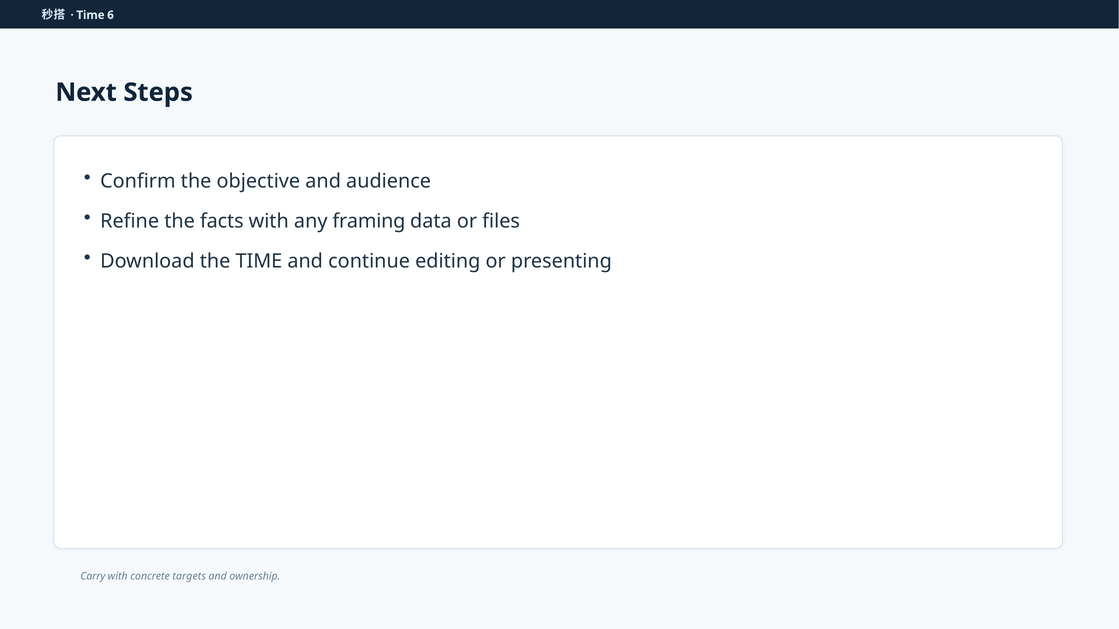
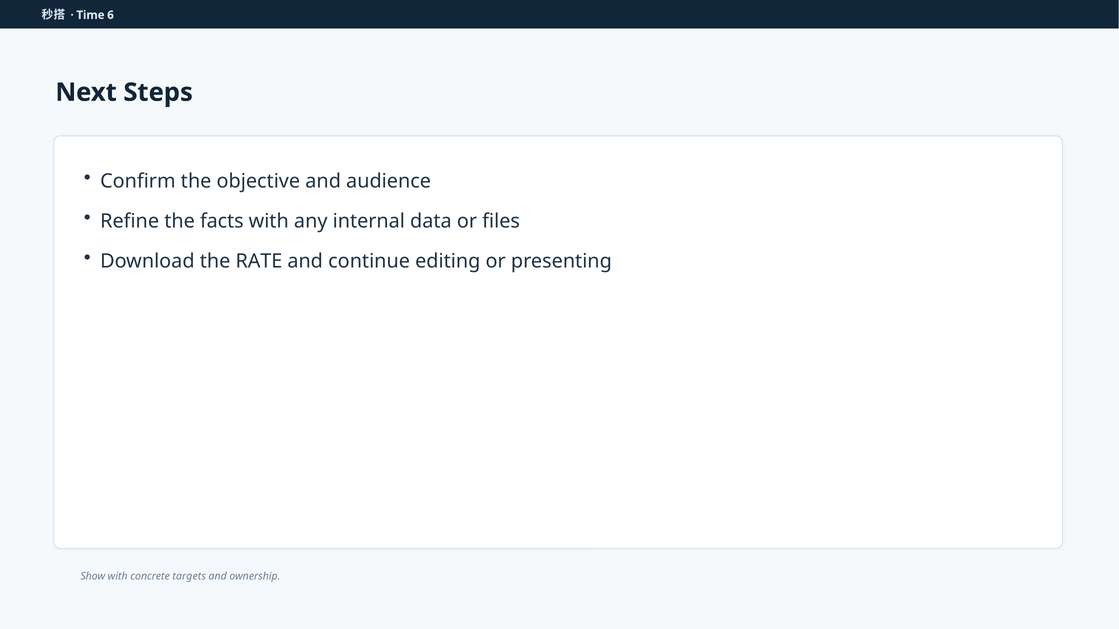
framing: framing -> internal (369, 221)
the TIME: TIME -> RATE (259, 261)
Carry: Carry -> Show (93, 576)
